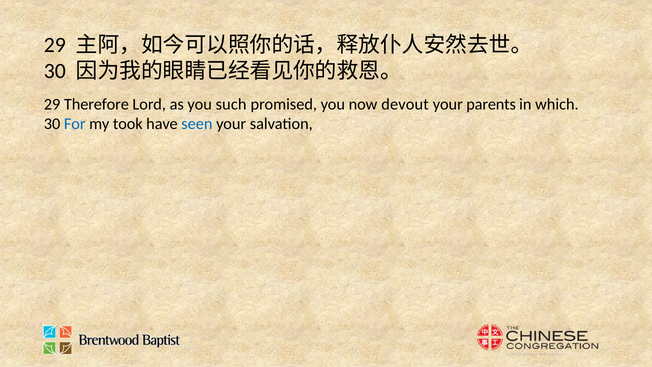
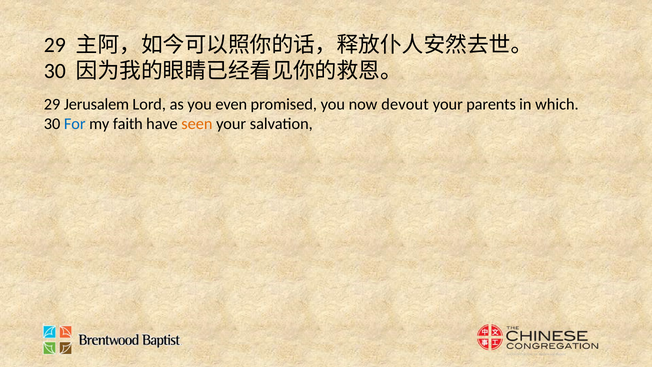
Therefore: Therefore -> Jerusalem (96, 104)
such: such -> even (231, 104)
took: took -> faith (128, 124)
seen colour: blue -> orange (197, 124)
